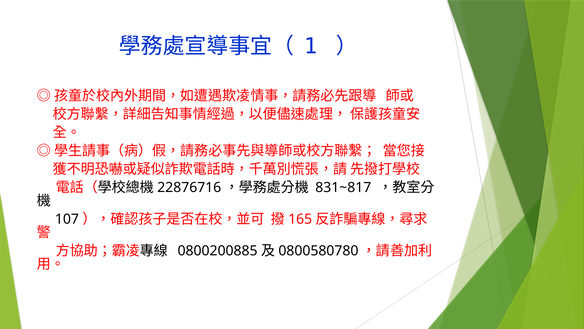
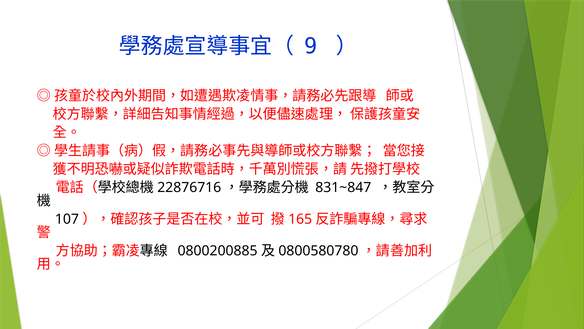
1: 1 -> 9 (311, 46)
831~817: 831~817 -> 831~847 (343, 187)
